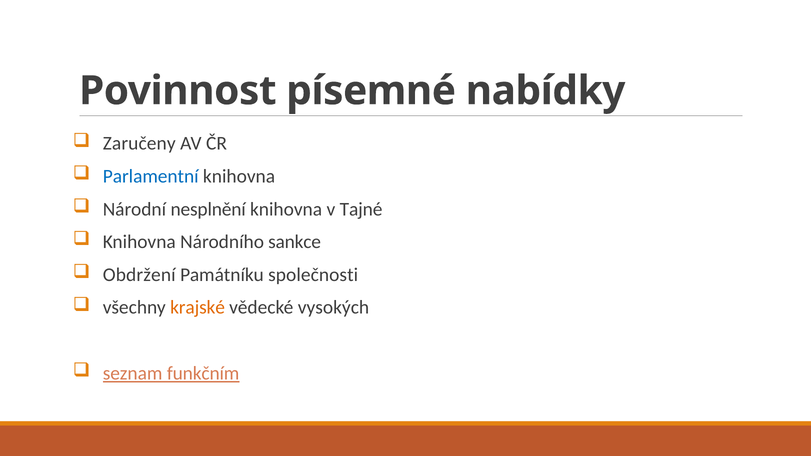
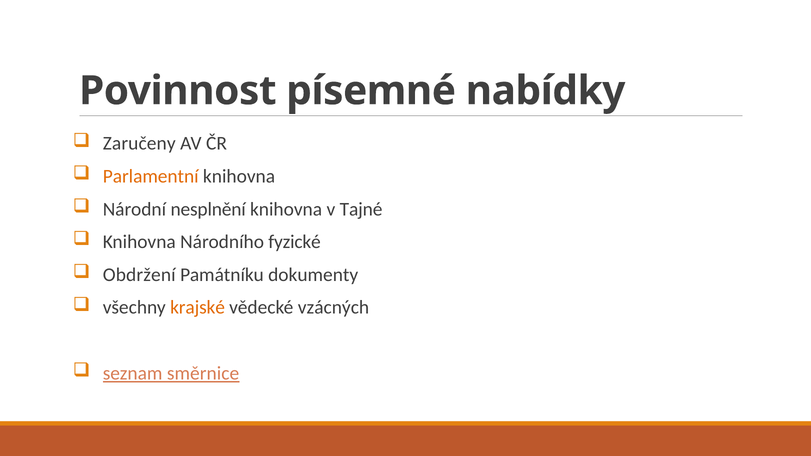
Parlamentní colour: blue -> orange (151, 176)
sankce: sankce -> fyzické (295, 242)
společnosti: společnosti -> dokumenty (313, 275)
vysokých: vysokých -> vzácných (333, 308)
funkčním: funkčním -> směrnice (203, 374)
